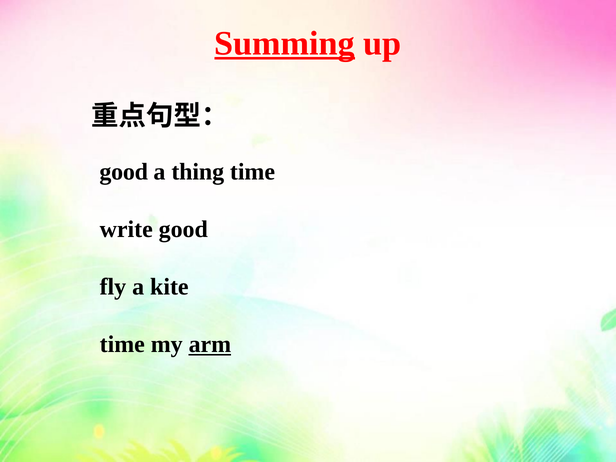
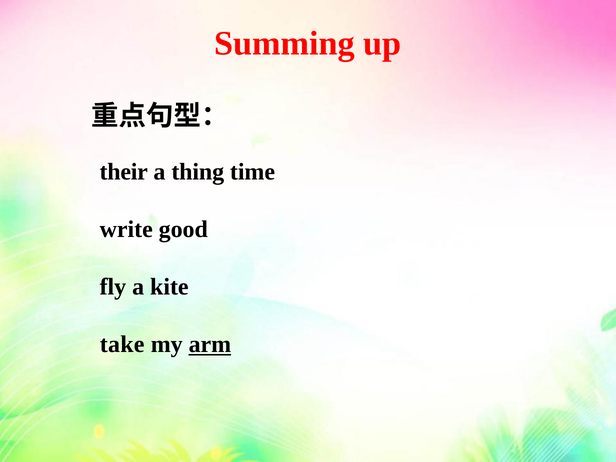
Summing underline: present -> none (285, 44)
good: good -> their (124, 172)
time: time -> take (122, 345)
